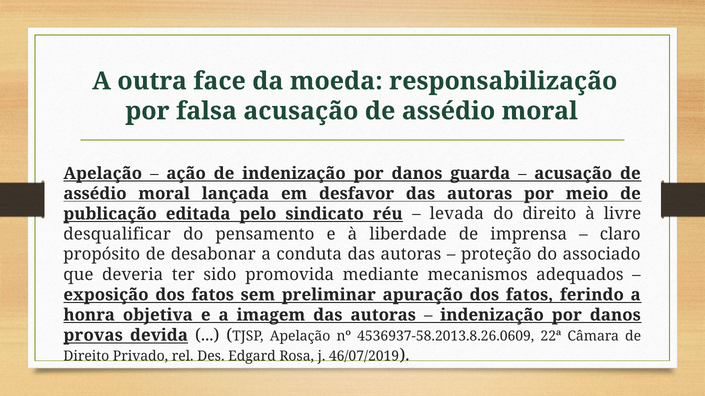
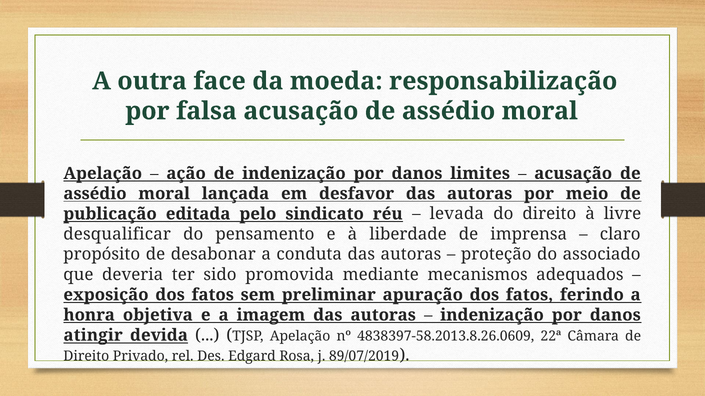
guarda: guarda -> limites (480, 174)
provas: provas -> atingir (93, 336)
4536937-58.2013.8.26.0609: 4536937-58.2013.8.26.0609 -> 4838397-58.2013.8.26.0609 (446, 337)
46/07/2019: 46/07/2019 -> 89/07/2019 (364, 357)
